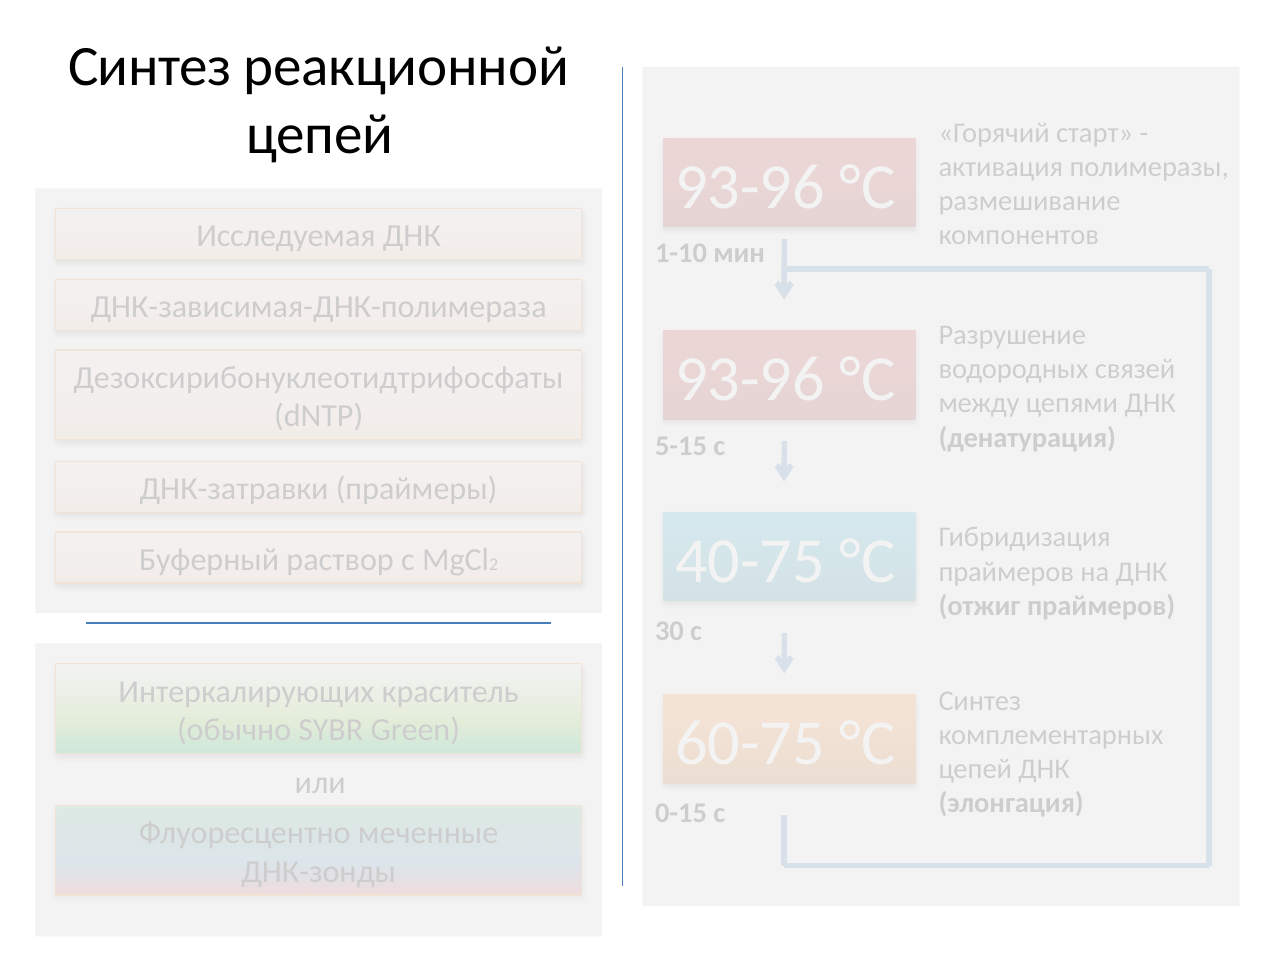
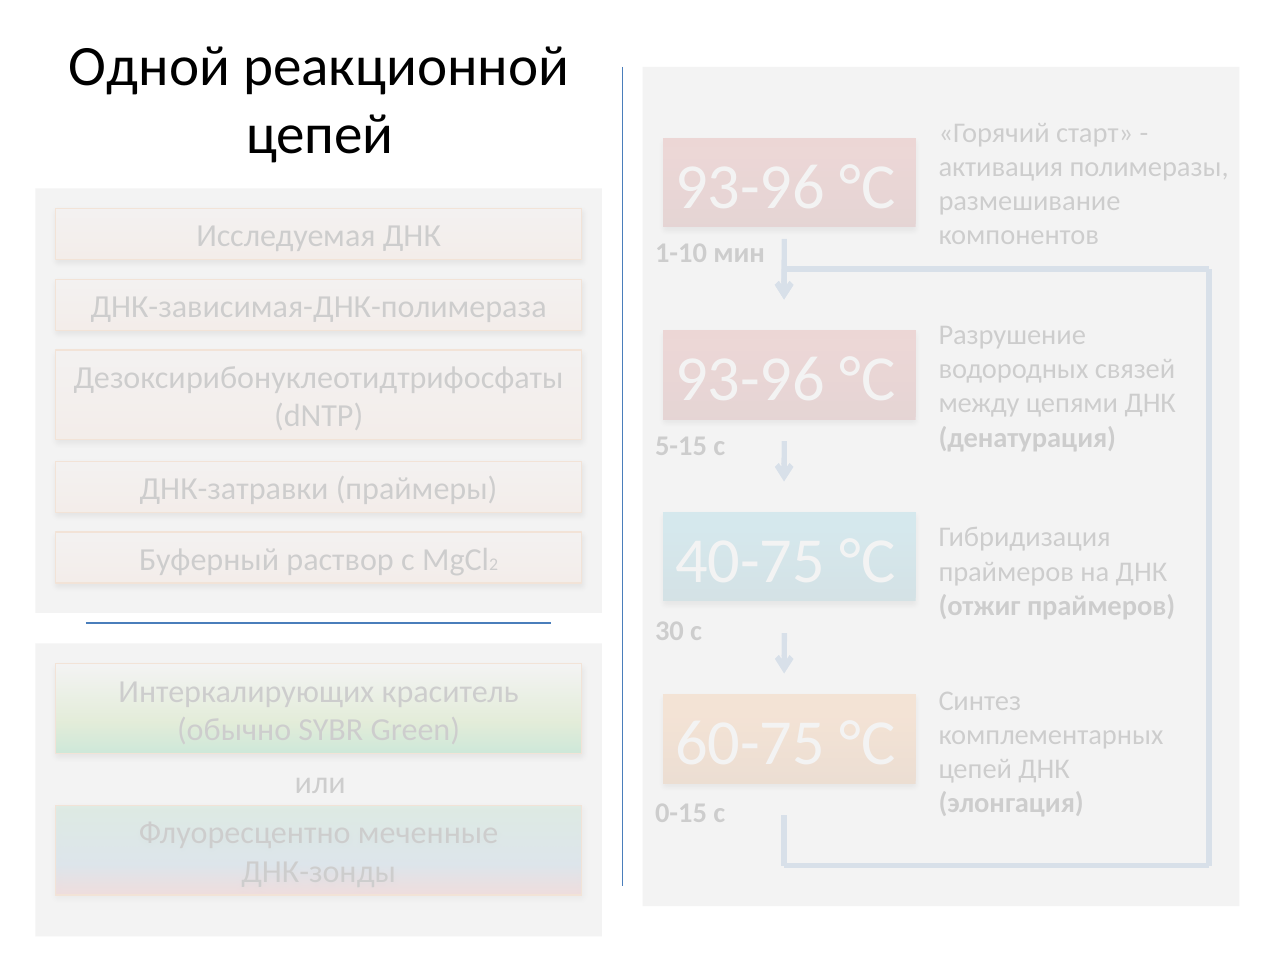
Синтез: Синтез -> Одной (150, 66)
